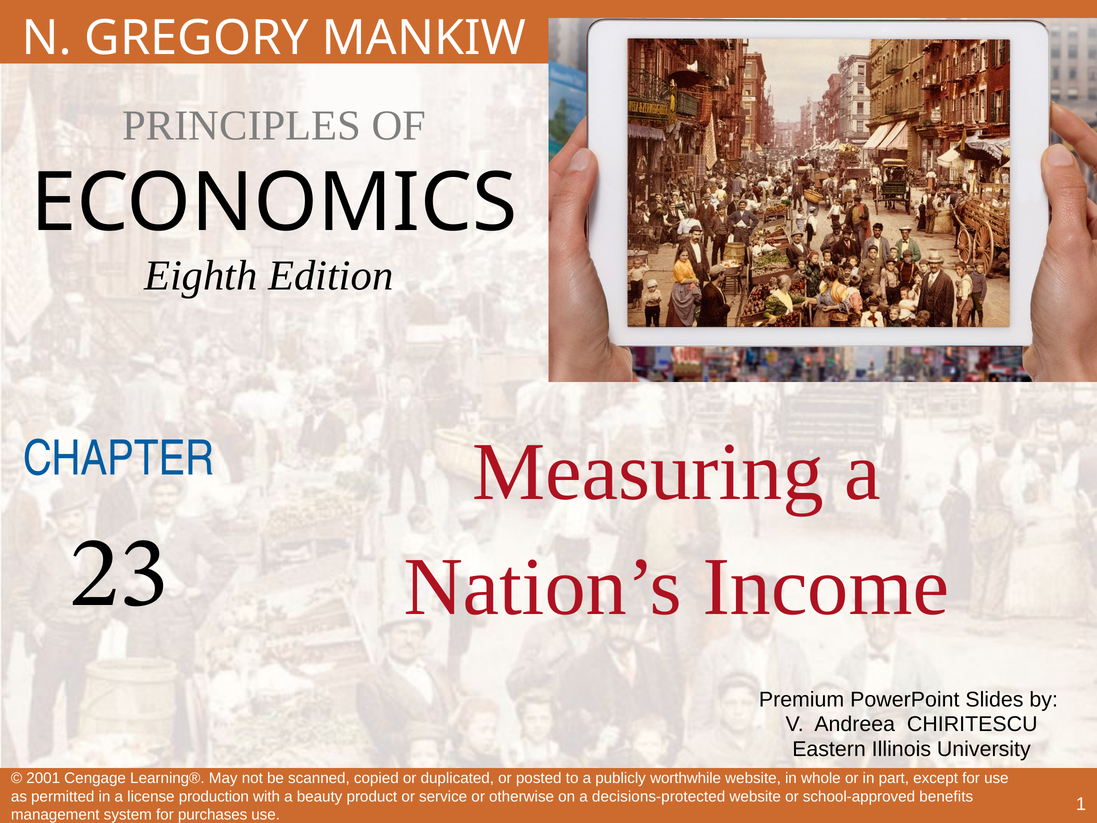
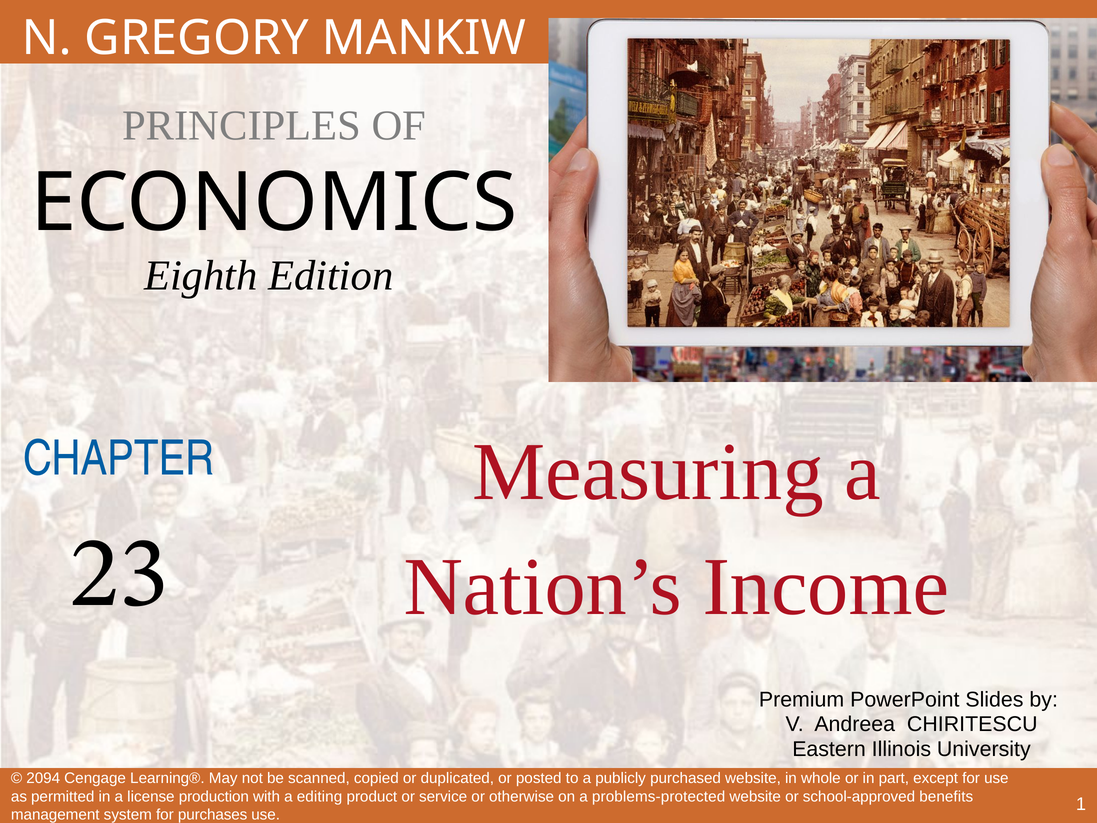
2001: 2001 -> 2094 (43, 778)
worthwhile: worthwhile -> purchased (686, 778)
beauty: beauty -> editing (319, 796)
decisions-protected: decisions-protected -> problems-protected (659, 796)
